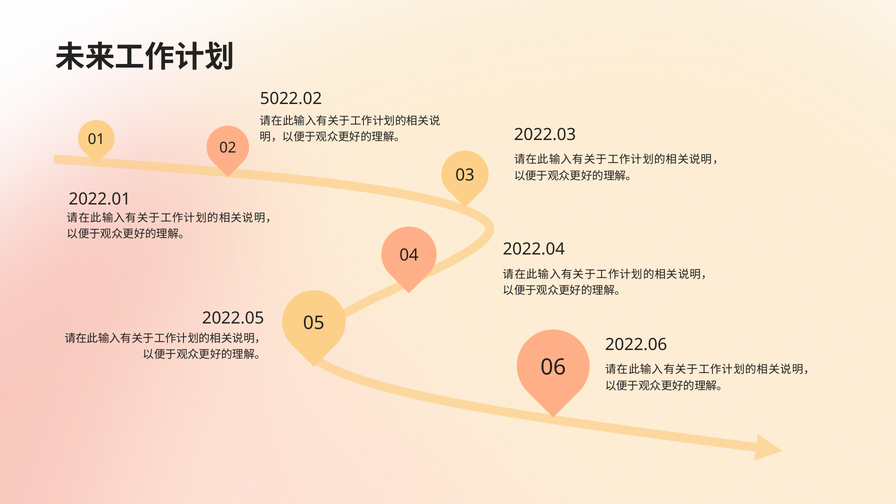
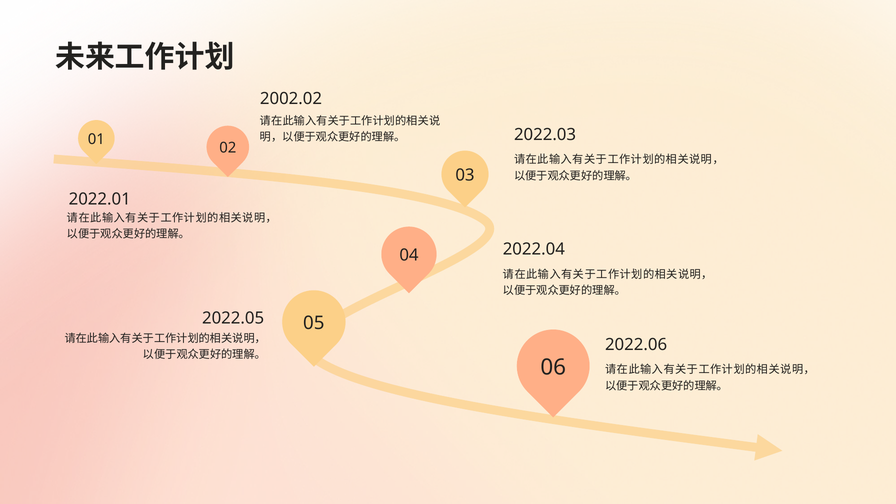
5022.02: 5022.02 -> 2002.02 (291, 99)
